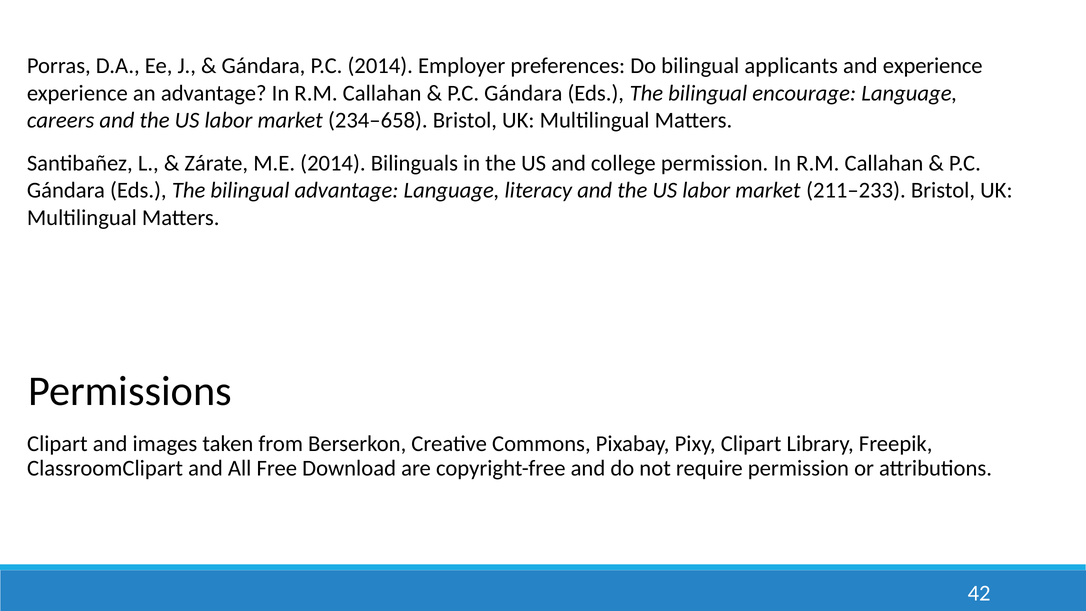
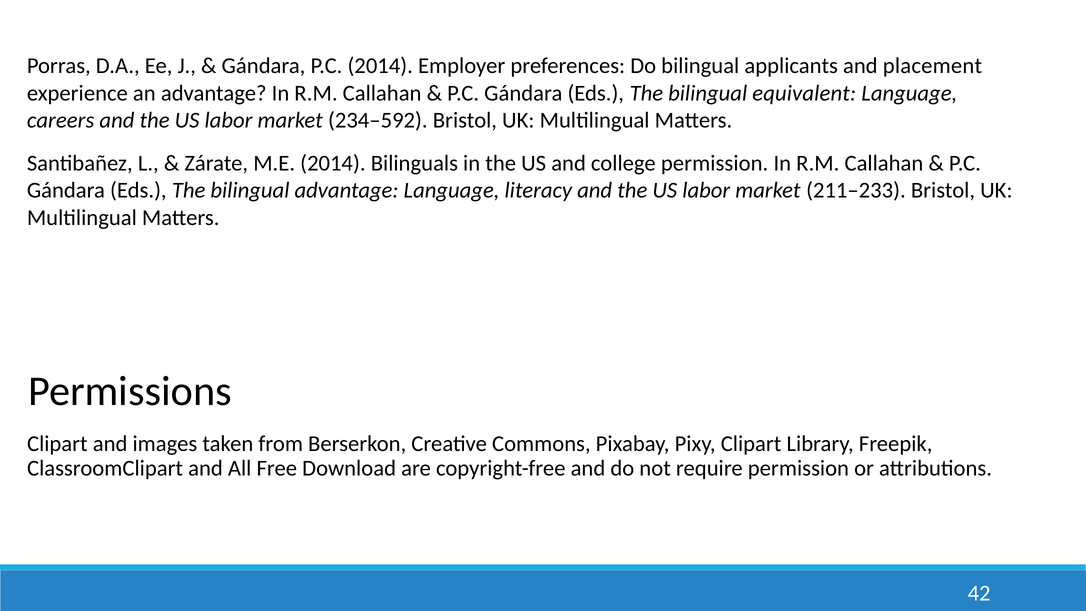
and experience: experience -> placement (932, 66)
encourage: encourage -> equivalent (804, 93)
234–658: 234–658 -> 234–592 (378, 120)
